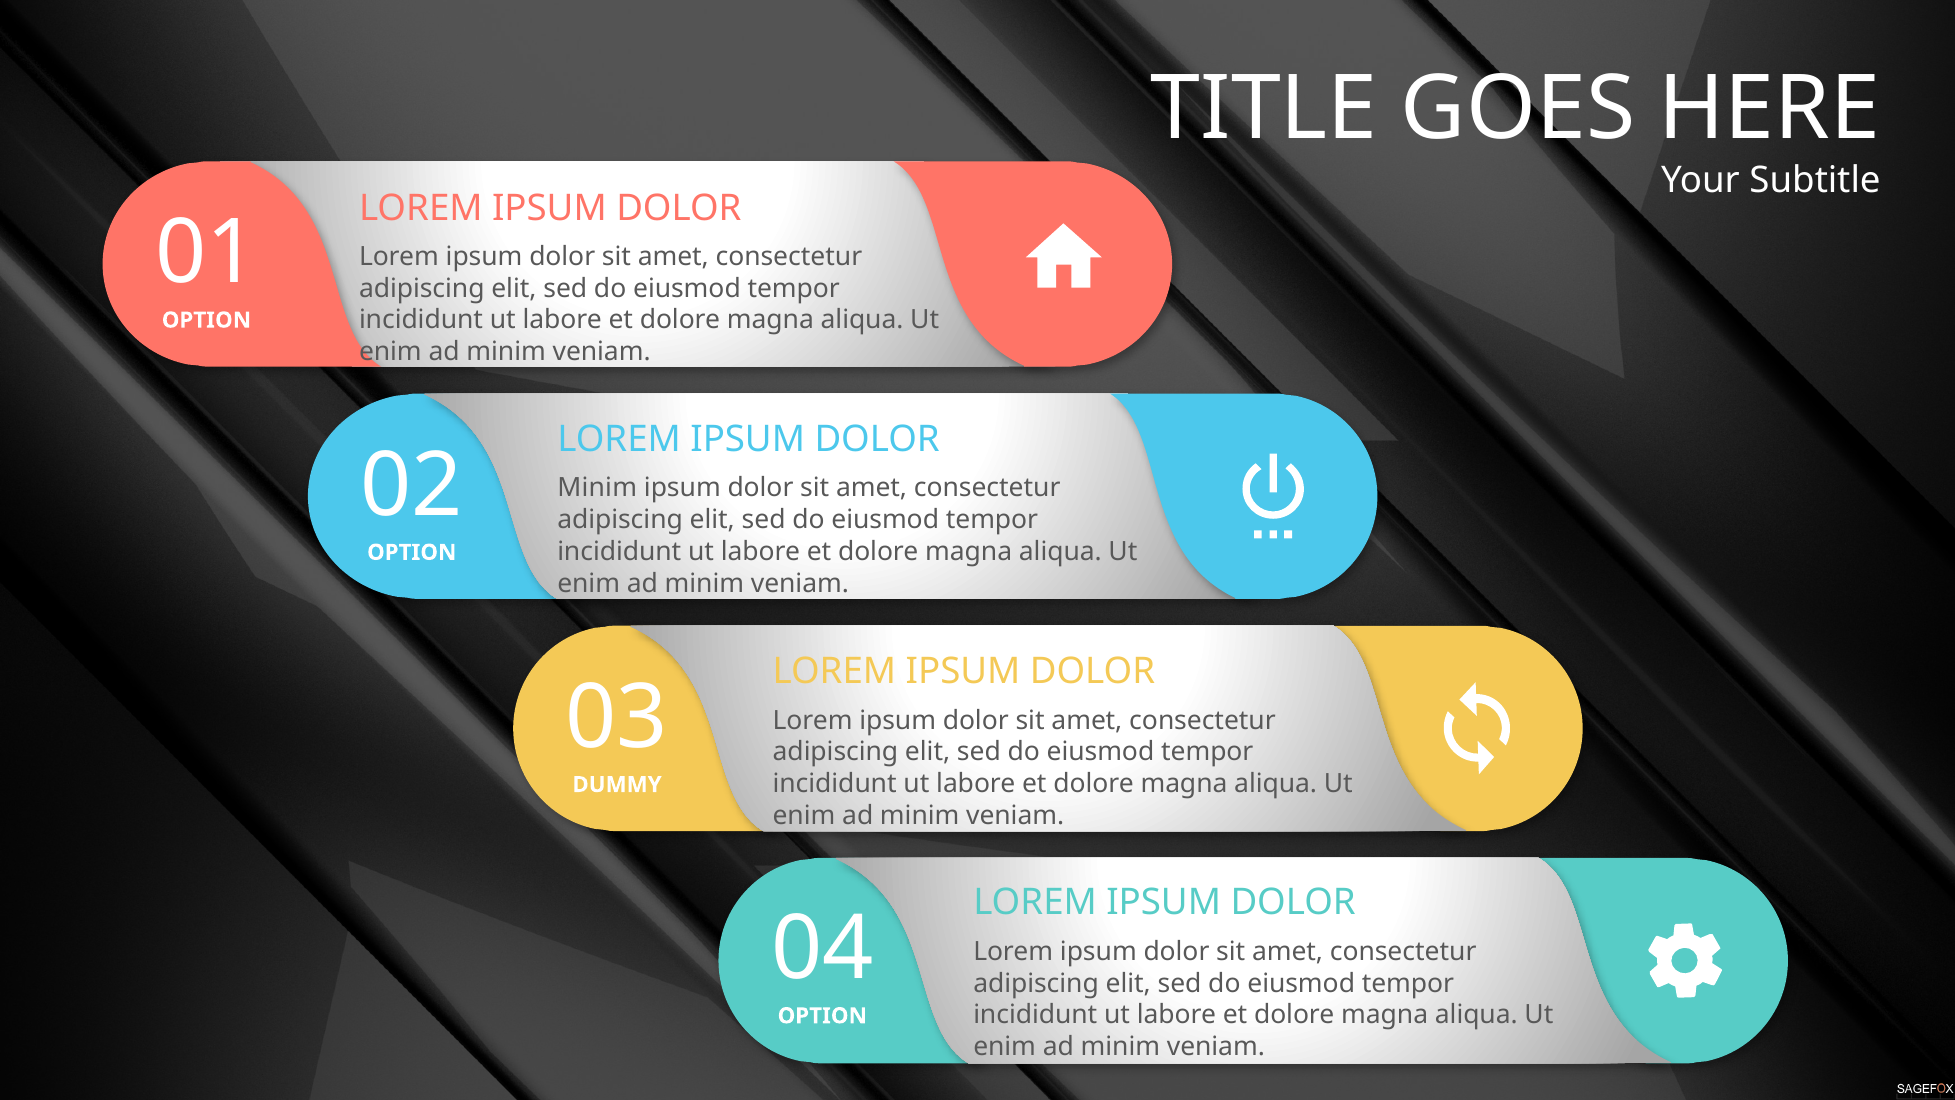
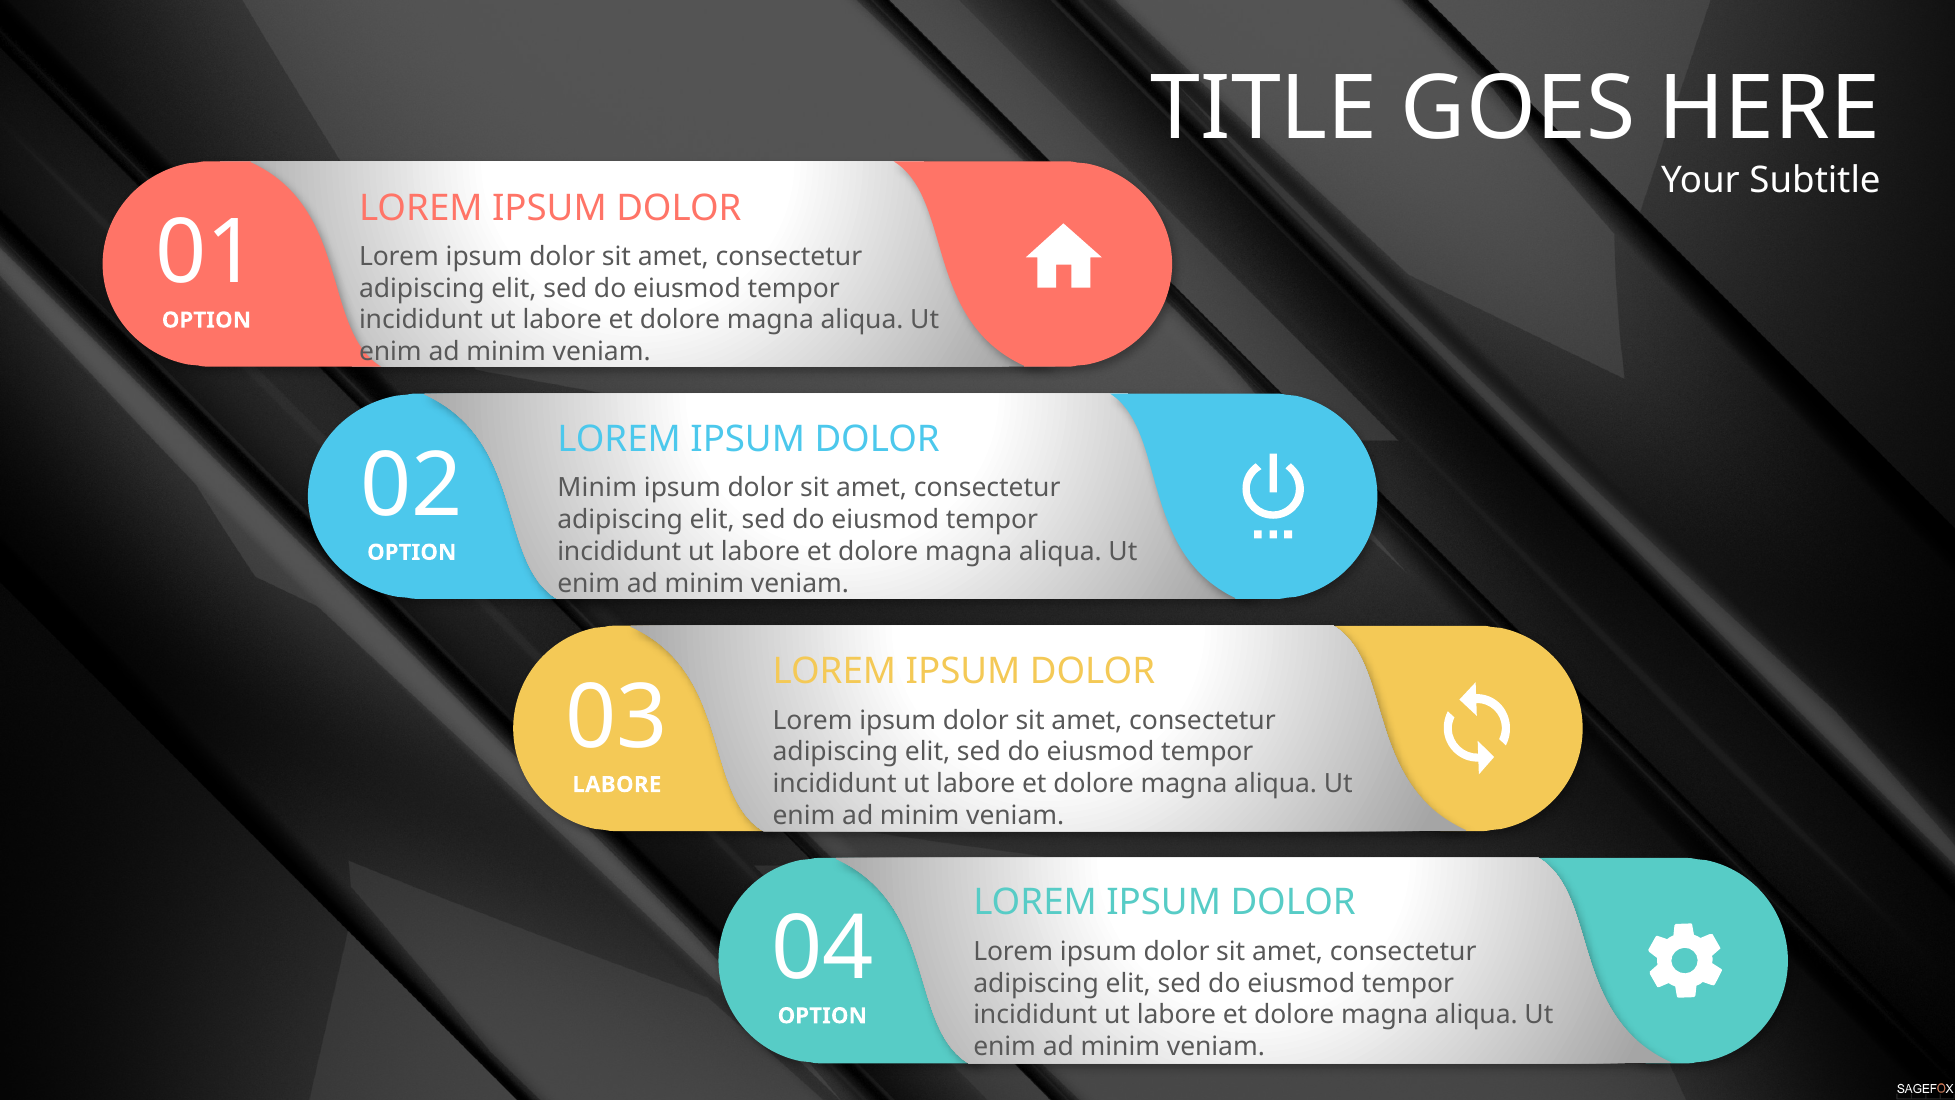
DUMMY: DUMMY -> LABORE (617, 784)
